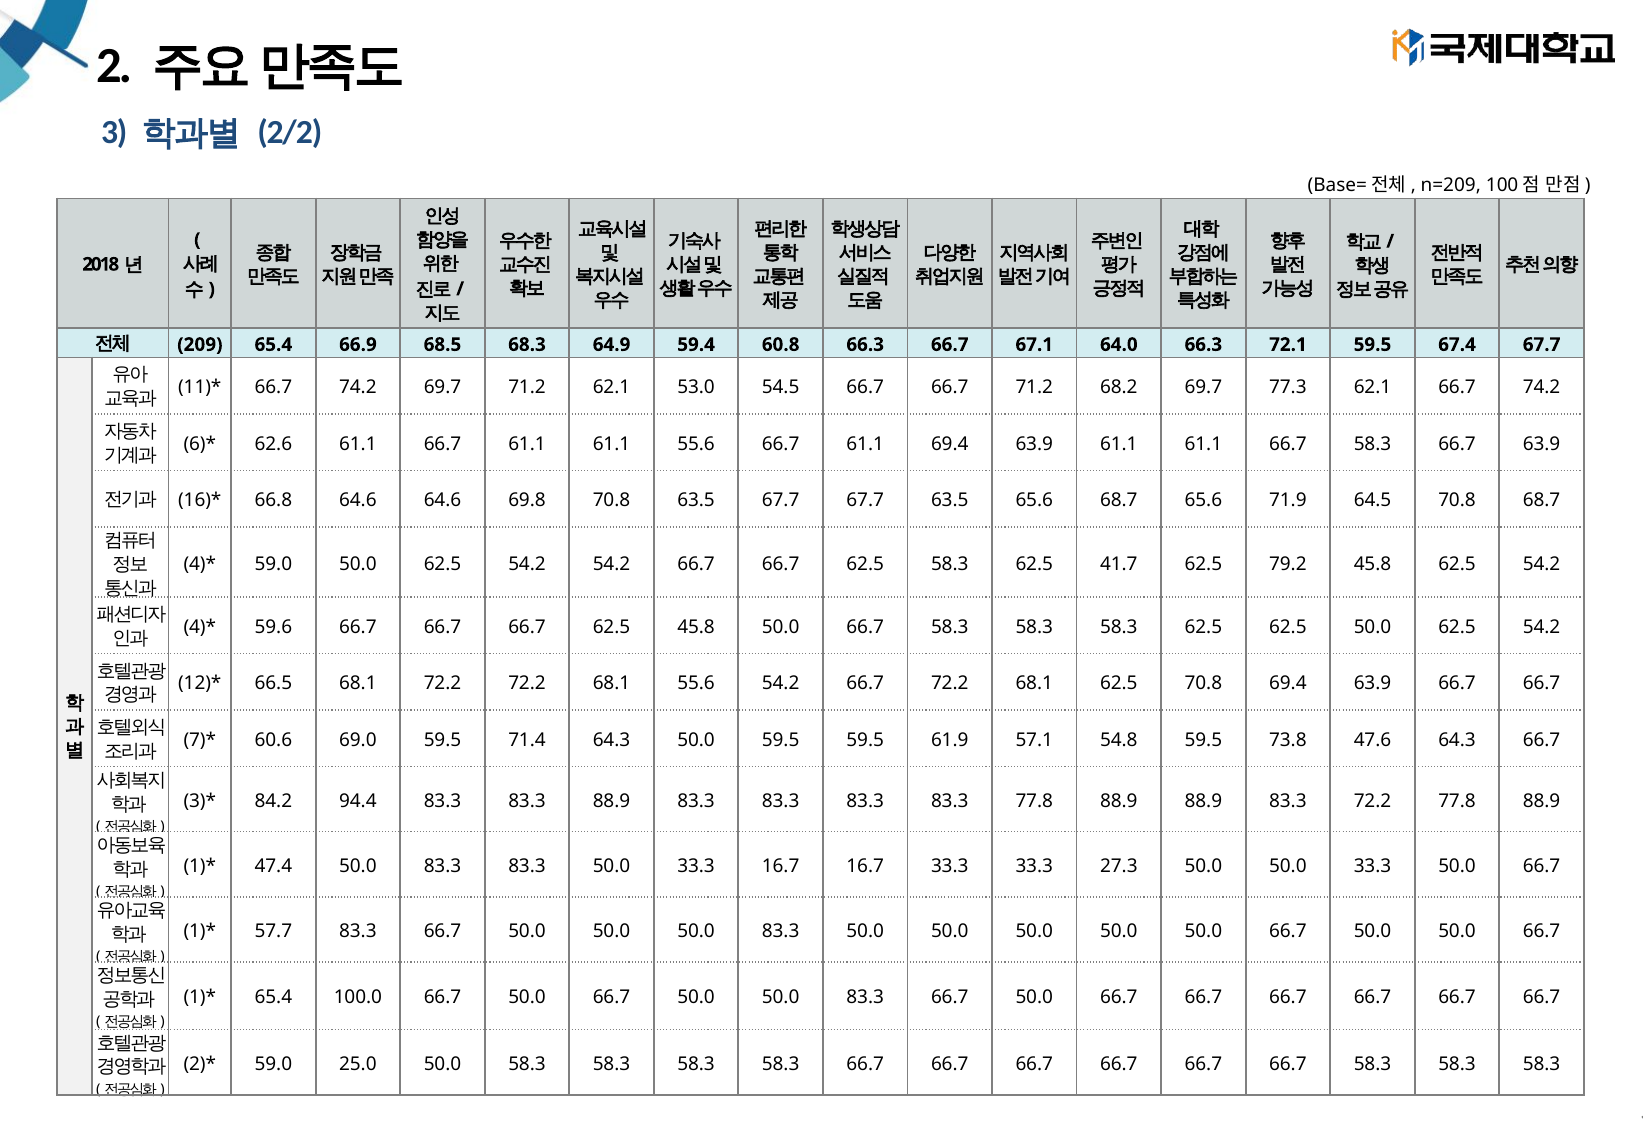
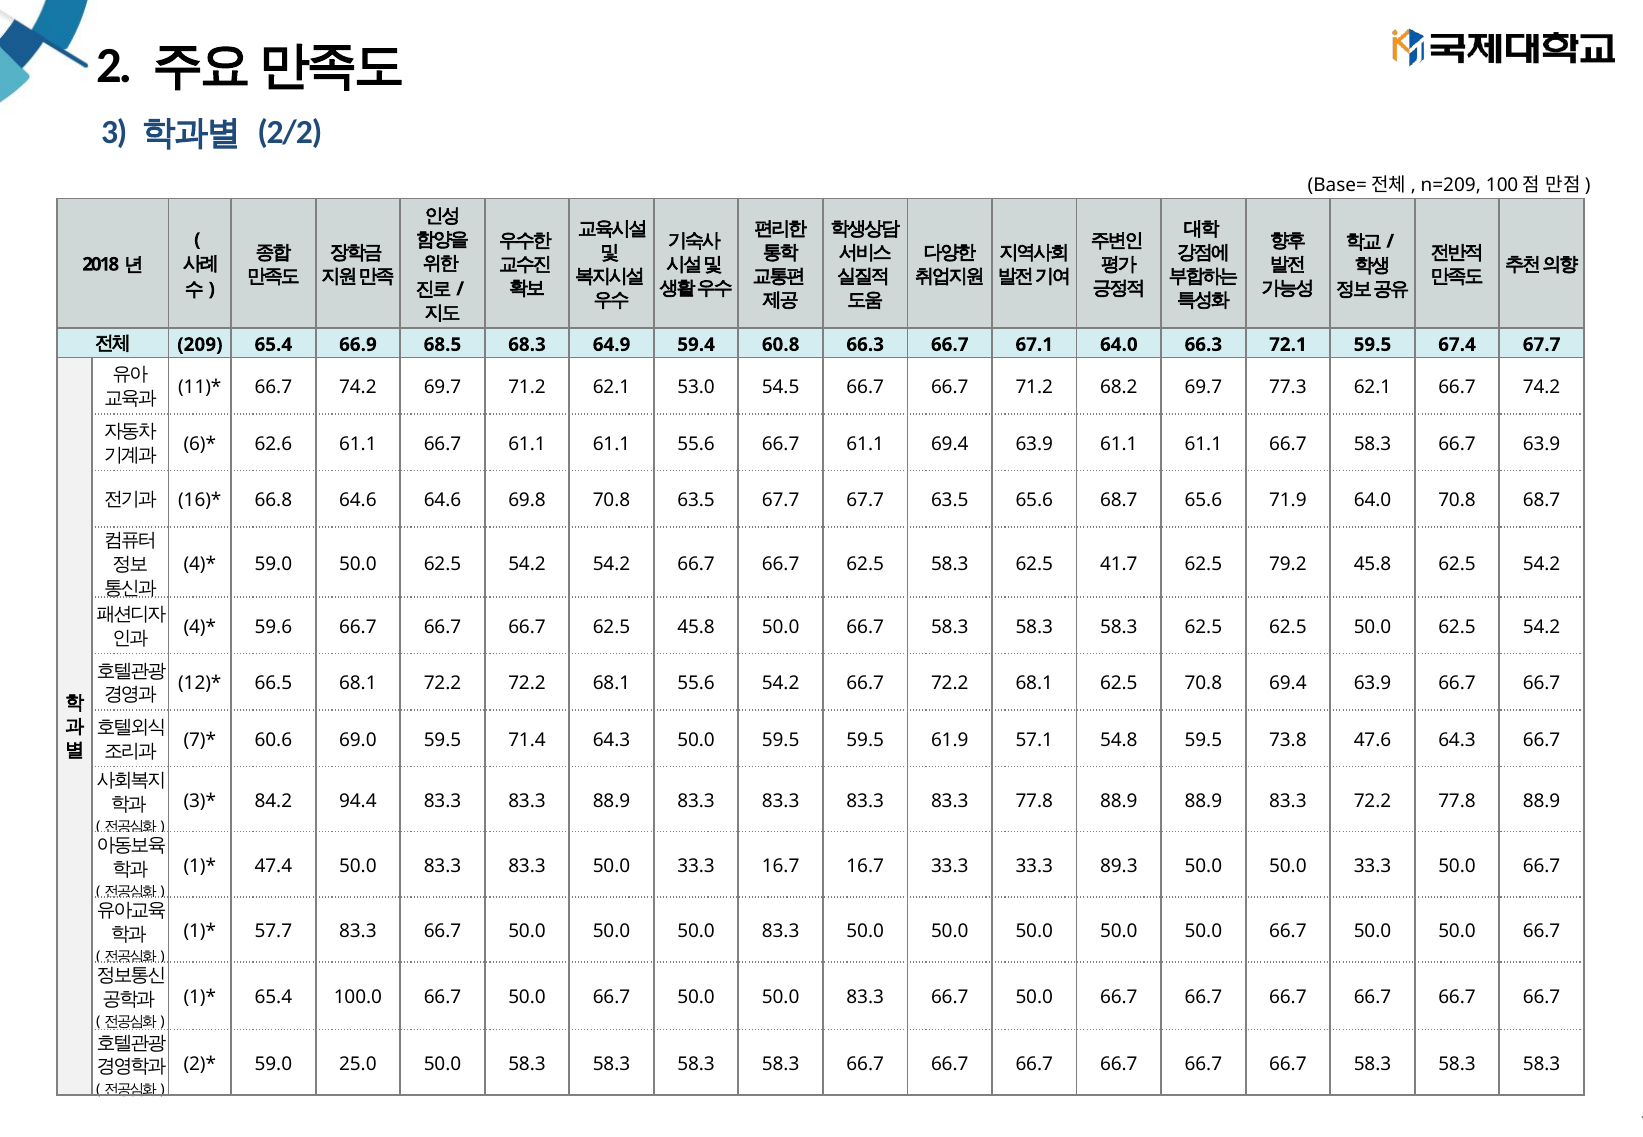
71.9 64.5: 64.5 -> 64.0 (1373, 501)
27.3: 27.3 -> 89.3 (1119, 866)
